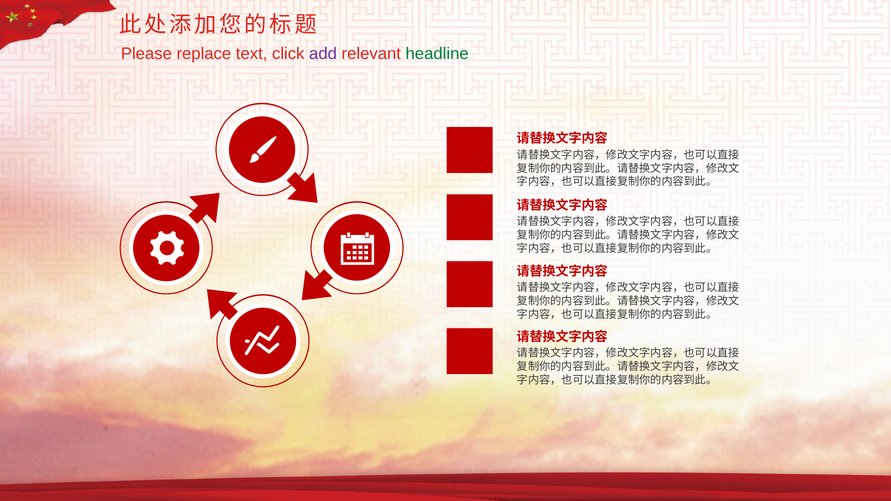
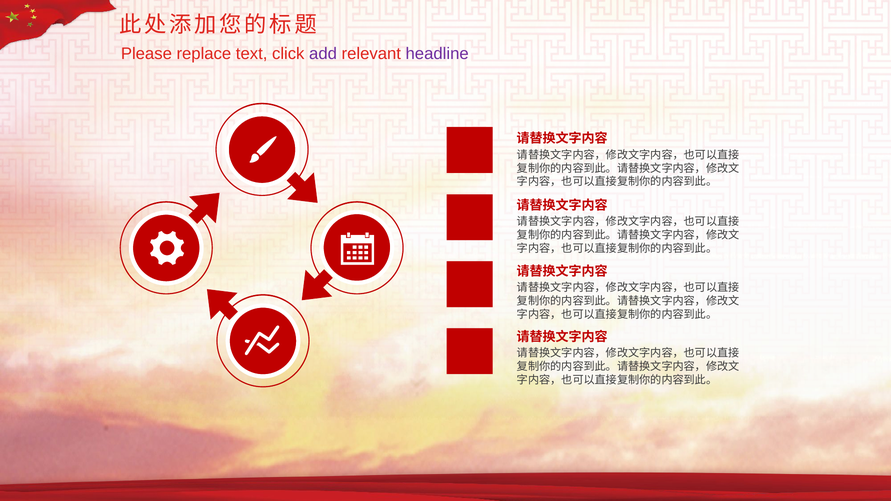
headline colour: green -> purple (437, 54)
